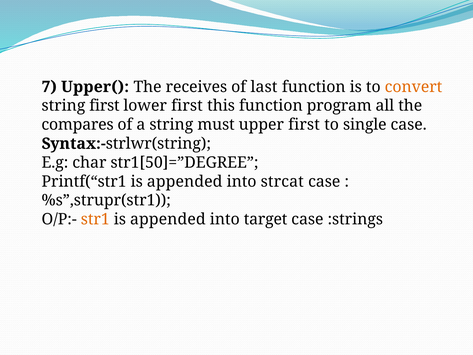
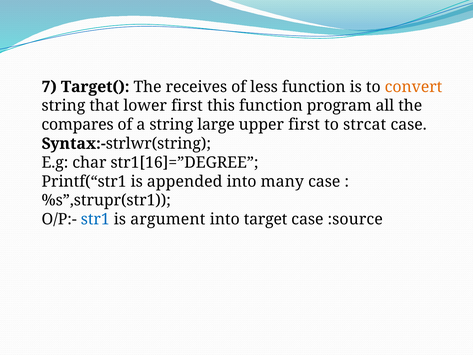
Upper(: Upper( -> Target( (95, 87)
last: last -> less (264, 87)
string first: first -> that (104, 106)
must: must -> large (216, 125)
single: single -> strcat (365, 125)
str1[50]=”DEGREE: str1[50]=”DEGREE -> str1[16]=”DEGREE (185, 162)
strcat: strcat -> many (282, 181)
str1 colour: orange -> blue (95, 219)
appended: appended -> argument (168, 219)
:strings: :strings -> :source (355, 219)
